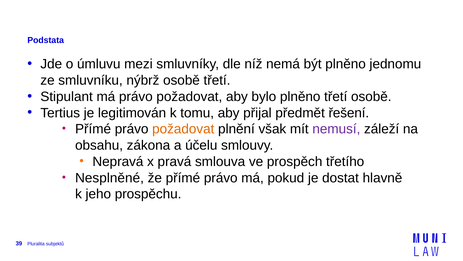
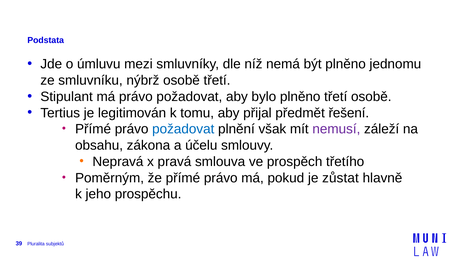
požadovat colour: orange -> blue (183, 129)
Nesplněné: Nesplněné -> Poměrným (110, 178)
dostat: dostat -> zůstat (340, 178)
